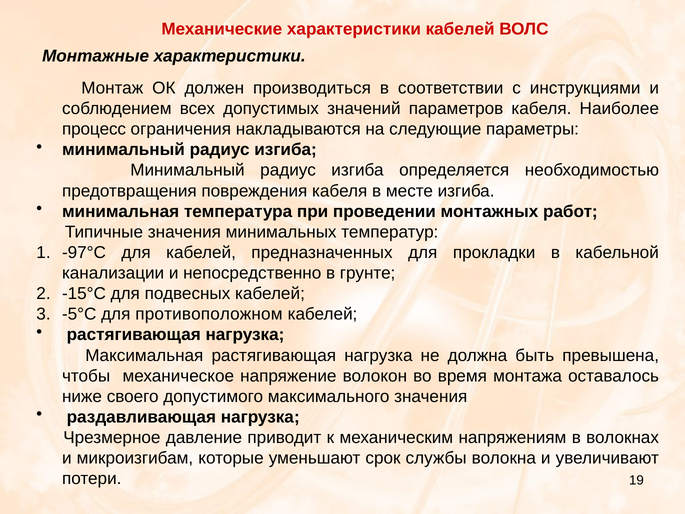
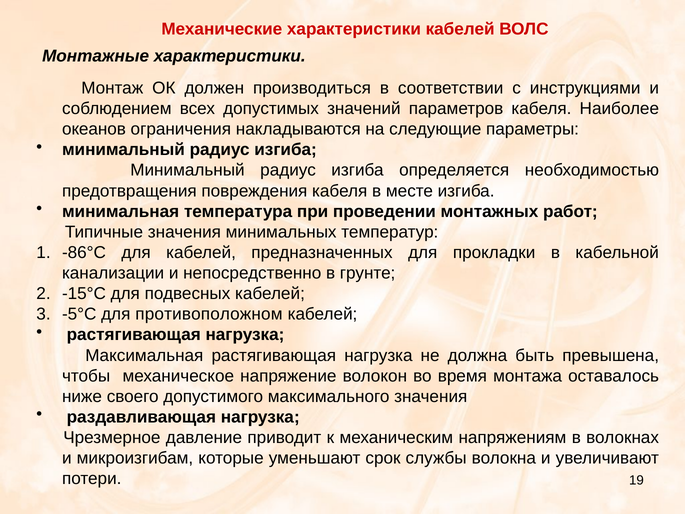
процесс: процесс -> океанов (94, 129)
-97°С: -97°С -> -86°С (84, 252)
